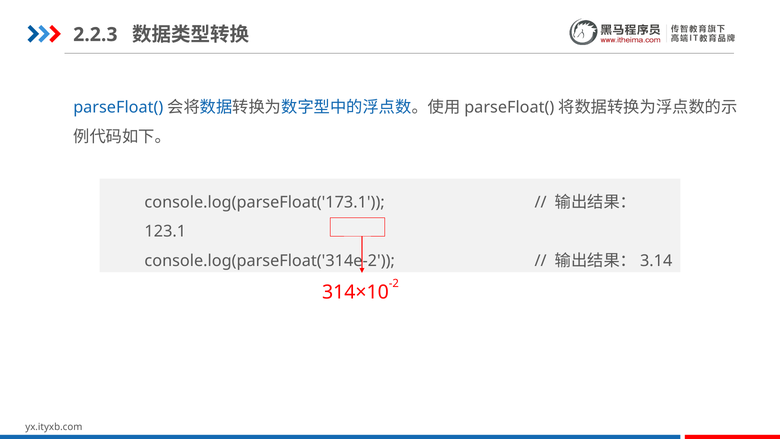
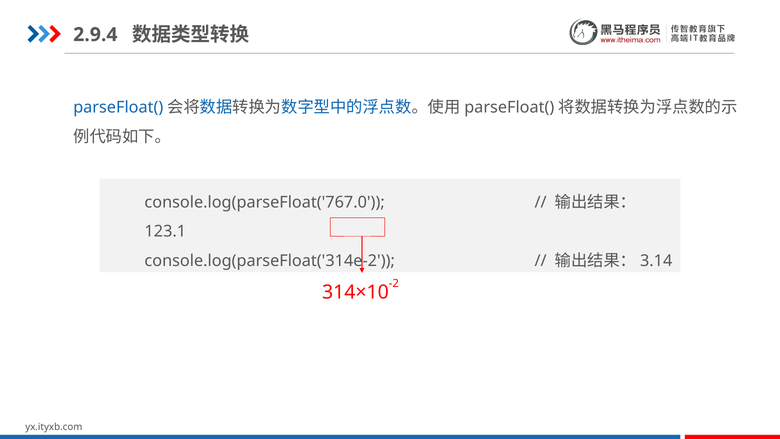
2.2.3: 2.2.3 -> 2.9.4 (95, 35)
console.log(parseFloat('173.1: console.log(parseFloat('173.1 -> console.log(parseFloat('767.0 (265, 202)
